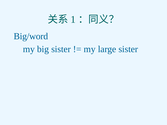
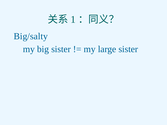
Big/word: Big/word -> Big/salty (31, 36)
